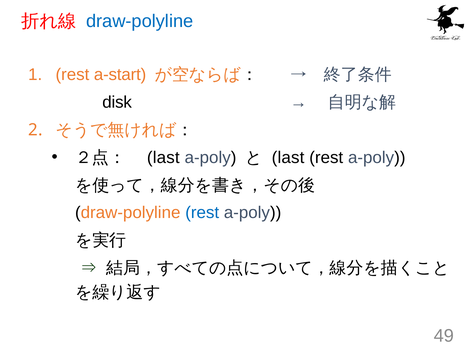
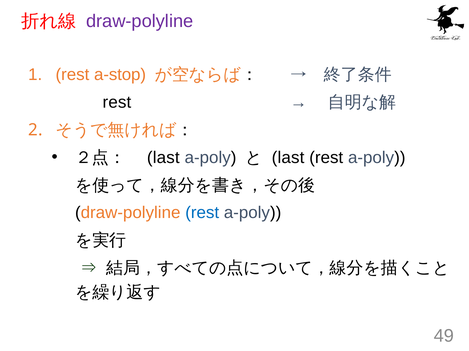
draw-polyline colour: blue -> purple (140, 21)
a-start: a-start -> a-stop (120, 75)
disk: disk -> rest (117, 102)
